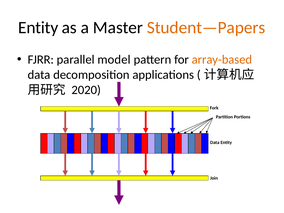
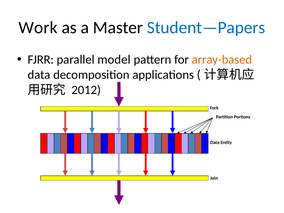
Entity: Entity -> Work (38, 27)
Student—Papers colour: orange -> blue (206, 27)
2020: 2020 -> 2012 (86, 90)
